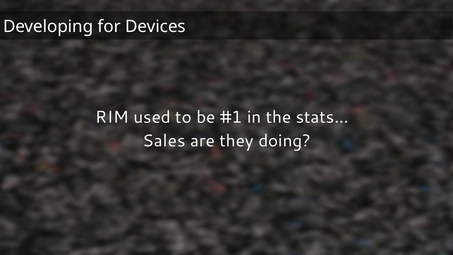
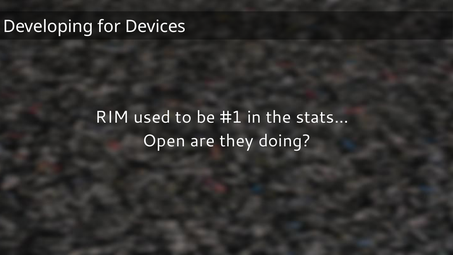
Sales: Sales -> Open (164, 141)
